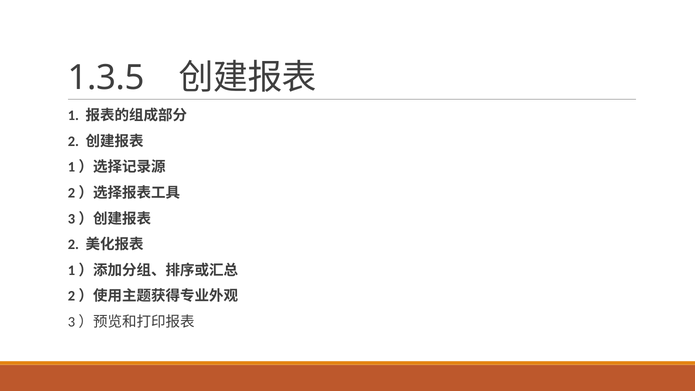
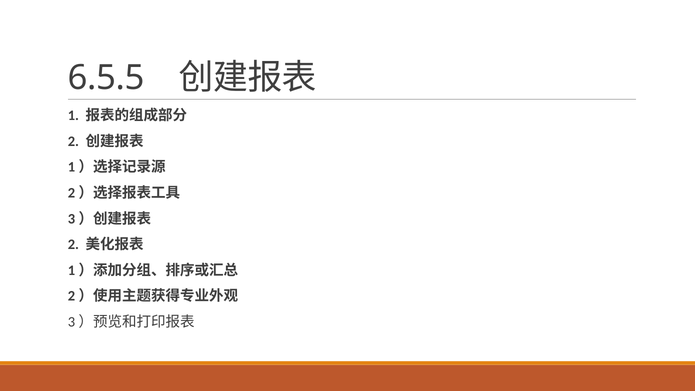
1.3.5: 1.3.5 -> 6.5.5 (106, 78)
